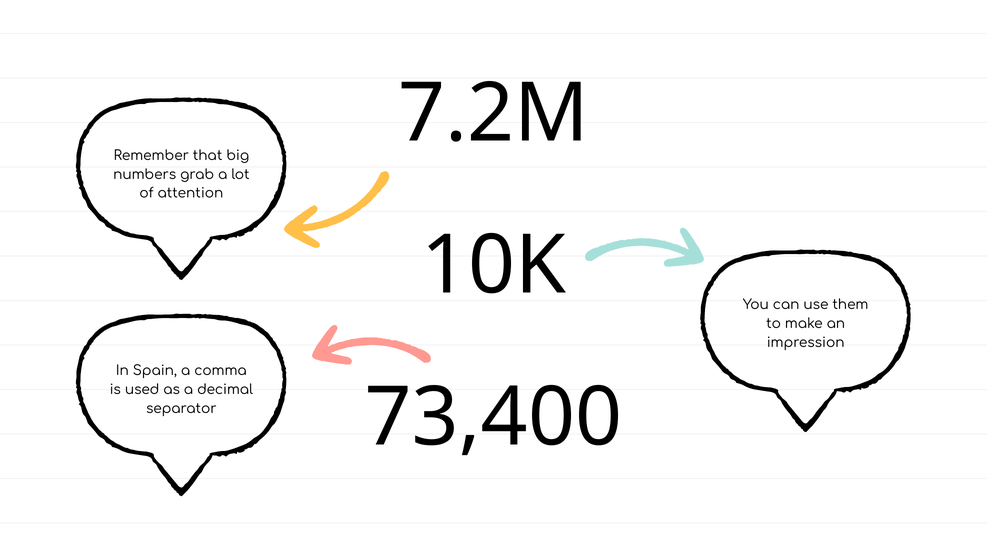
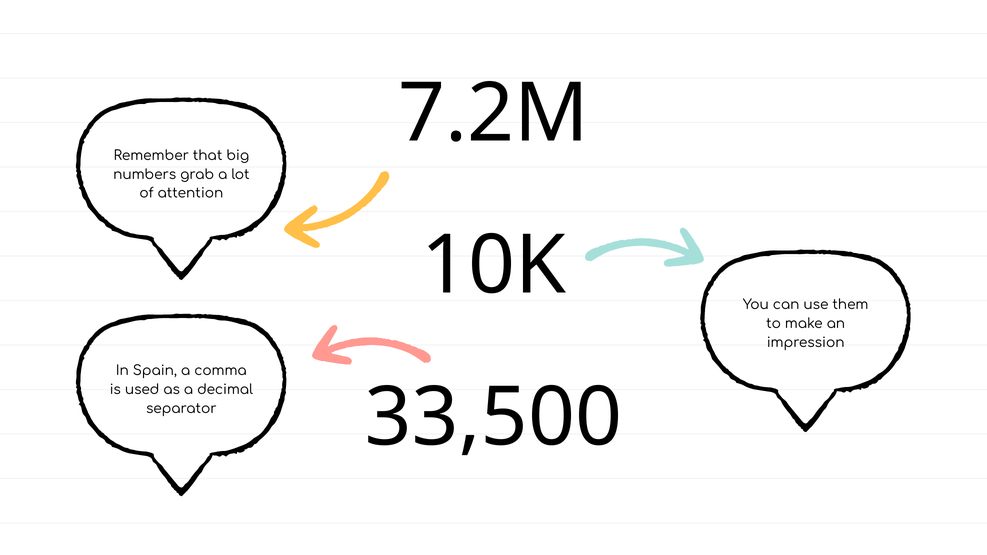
73,400: 73,400 -> 33,500 (493, 418)
